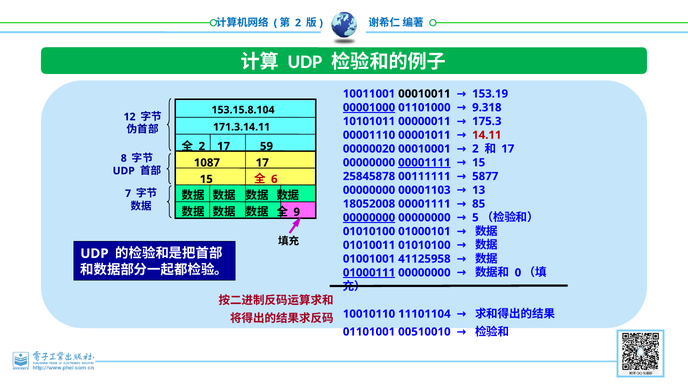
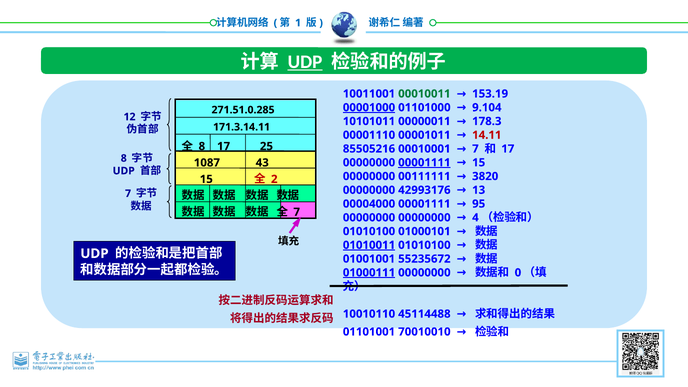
2: 2 -> 1 (298, 23)
UDP underline: none -> present (305, 62)
00010011 colour: black -> green (424, 94)
9.318: 9.318 -> 9.104 (487, 108)
153.15.8.104: 153.15.8.104 -> 271.51.0.285 (243, 110)
175.3: 175.3 -> 178.3 (487, 121)
2: 2 -> 8 (202, 146)
59: 59 -> 25 (266, 146)
00000020: 00000020 -> 85505216 (369, 149)
00010001 2: 2 -> 7 (475, 149)
1087 17: 17 -> 43 (262, 163)
25845878: 25845878 -> 00000000 (369, 176)
5877: 5877 -> 3820 (485, 176)
6: 6 -> 2 (274, 179)
00001103: 00001103 -> 42993176 (424, 190)
18052008: 18052008 -> 00004000 (369, 204)
85: 85 -> 95 (479, 204)
9: 9 -> 7 (297, 212)
00000000 underline: present -> none (369, 218)
5: 5 -> 4 (475, 218)
01010011 underline: none -> present (369, 245)
41125958: 41125958 -> 55235672 (424, 259)
11101104: 11101104 -> 45114488 (424, 314)
00510010: 00510010 -> 70010010 (424, 332)
